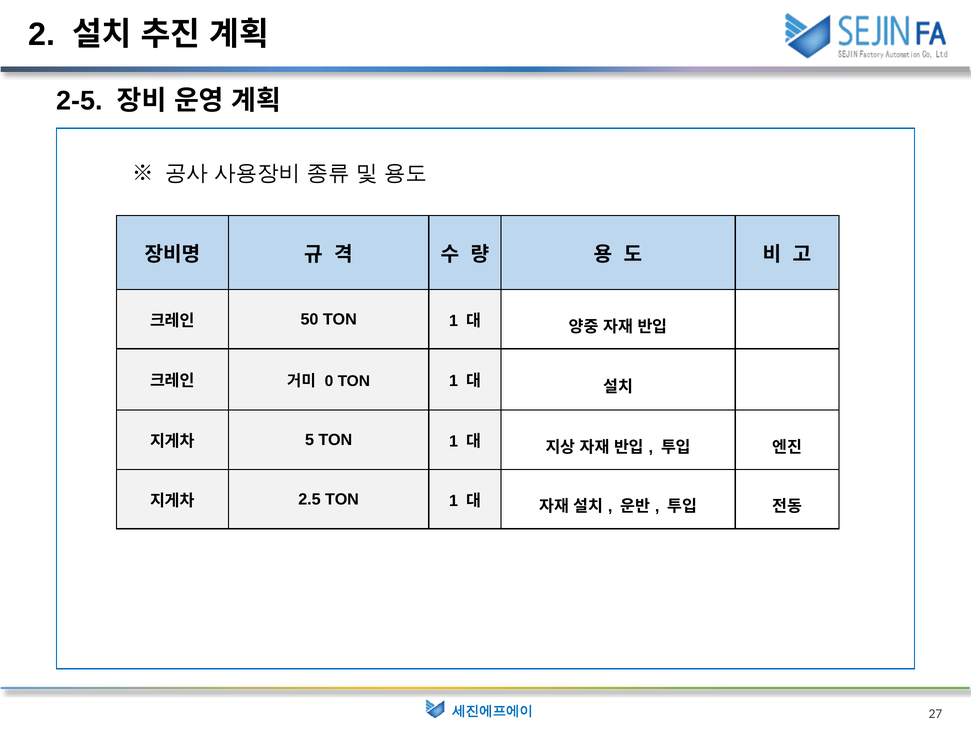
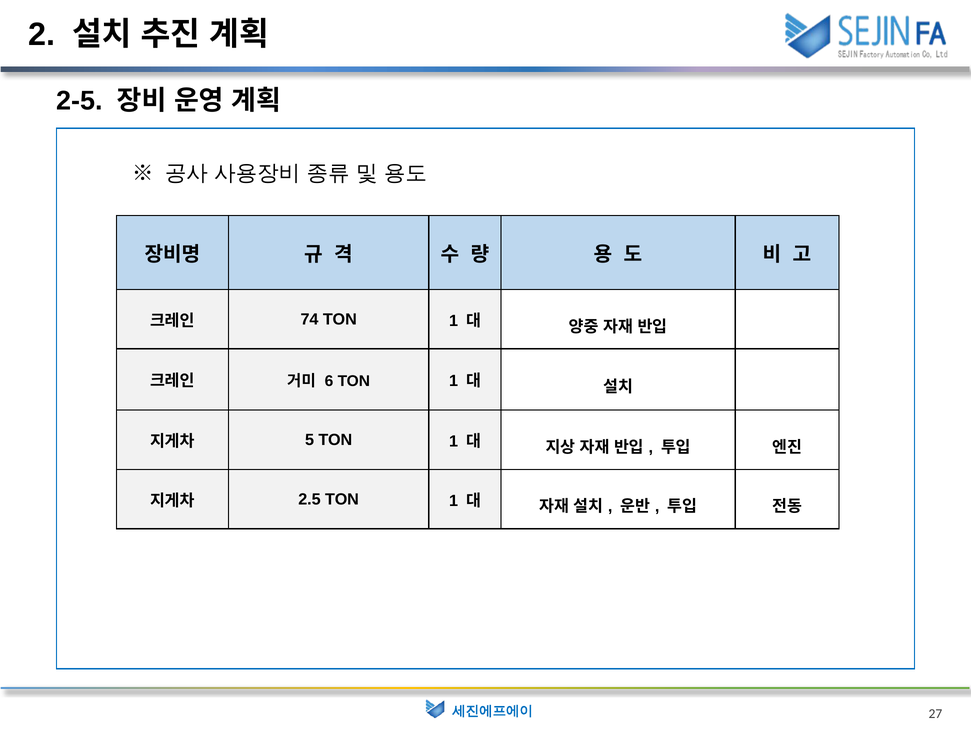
50: 50 -> 74 (310, 319)
0: 0 -> 6 (329, 381)
